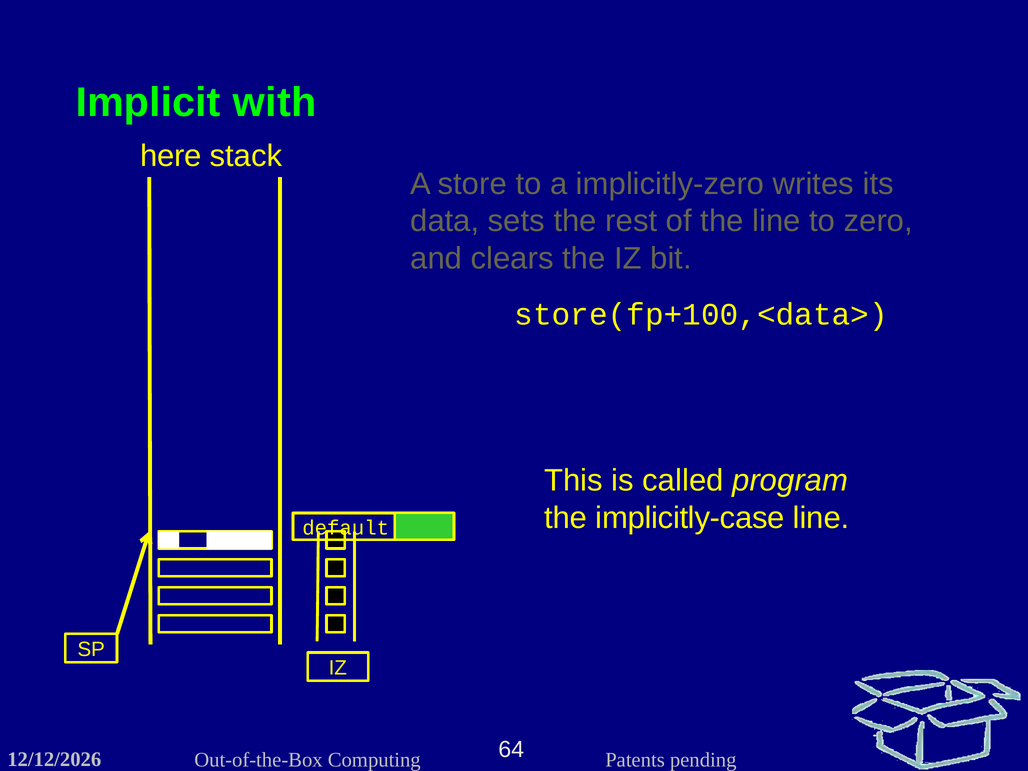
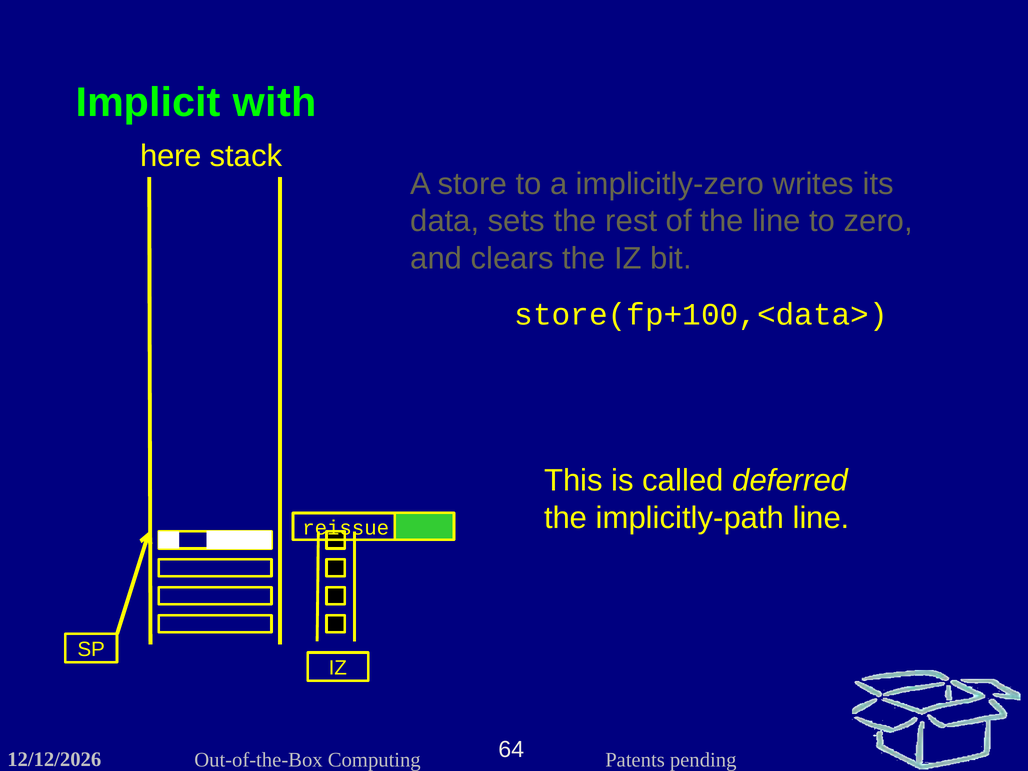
program: program -> deferred (790, 481)
implicitly-case: implicitly-case -> implicitly-path (690, 518)
default: default -> reissue (346, 528)
